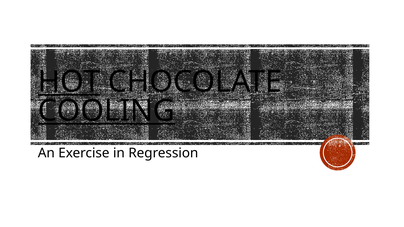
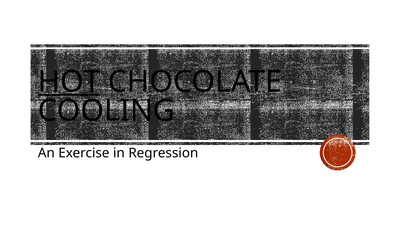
COOLING underline: present -> none (106, 111)
